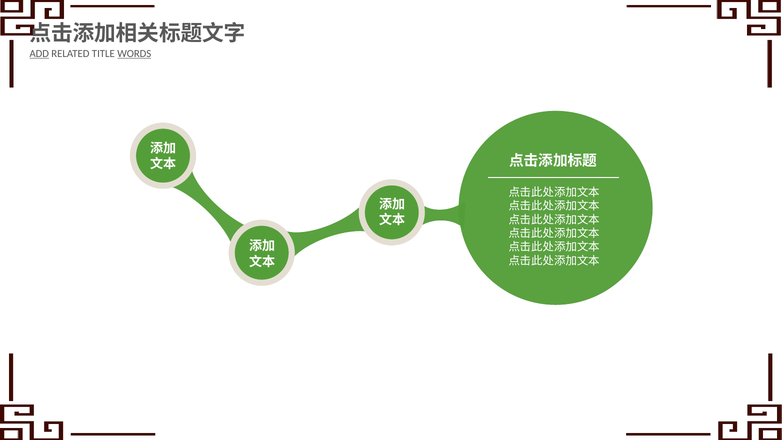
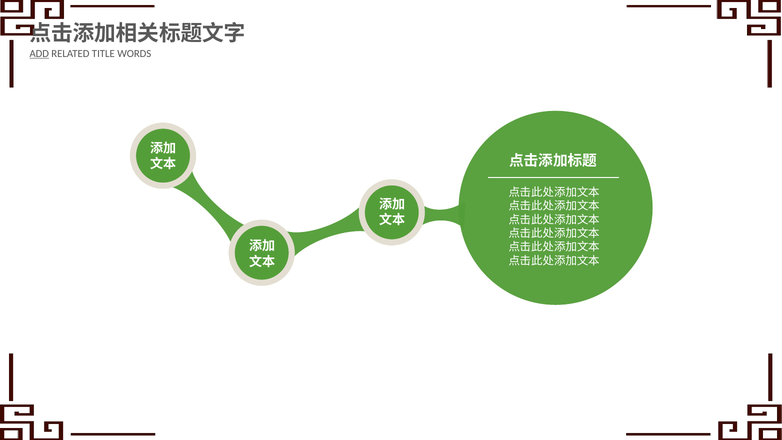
WORDS underline: present -> none (134, 54)
